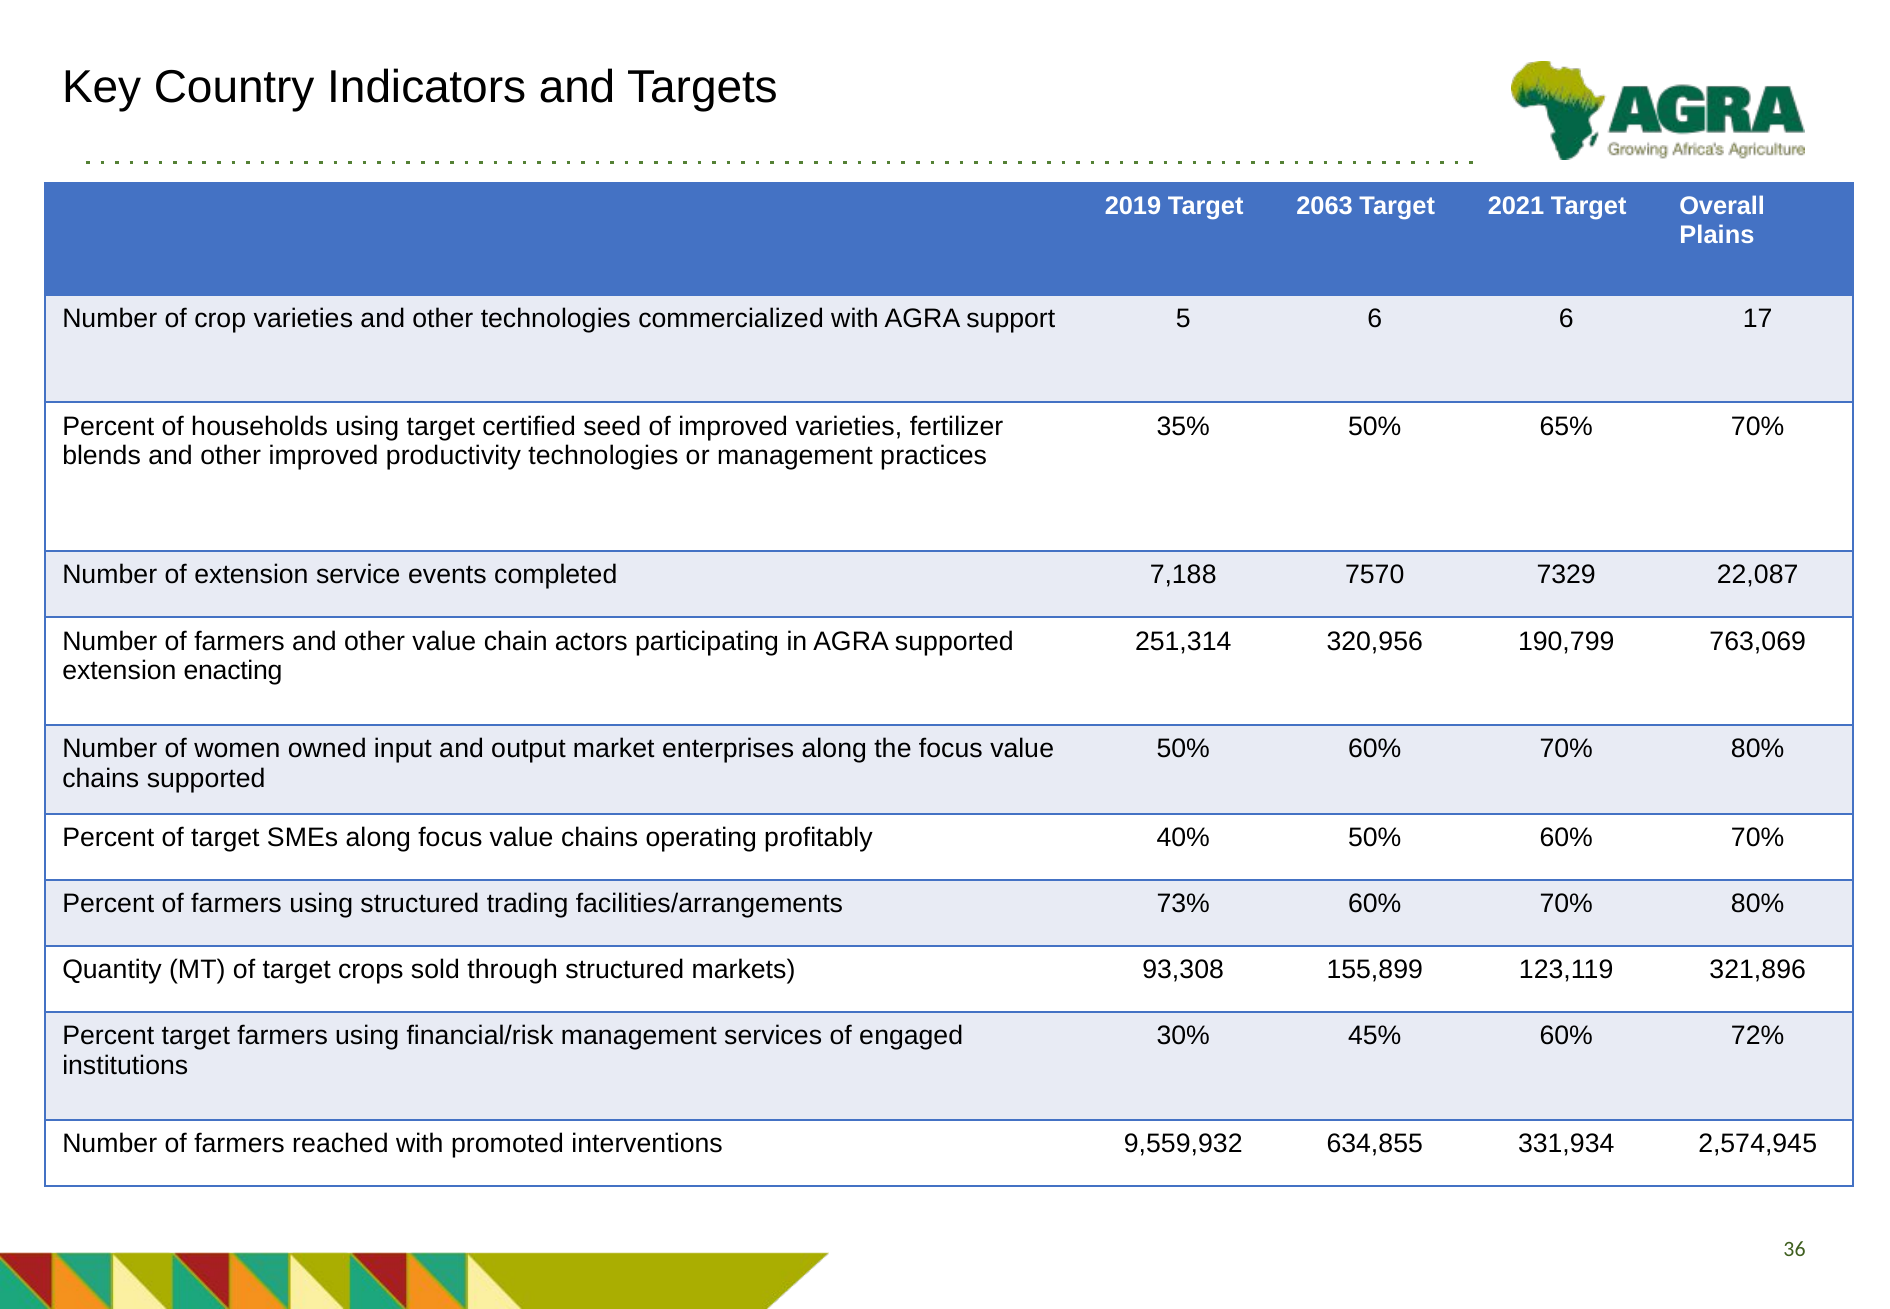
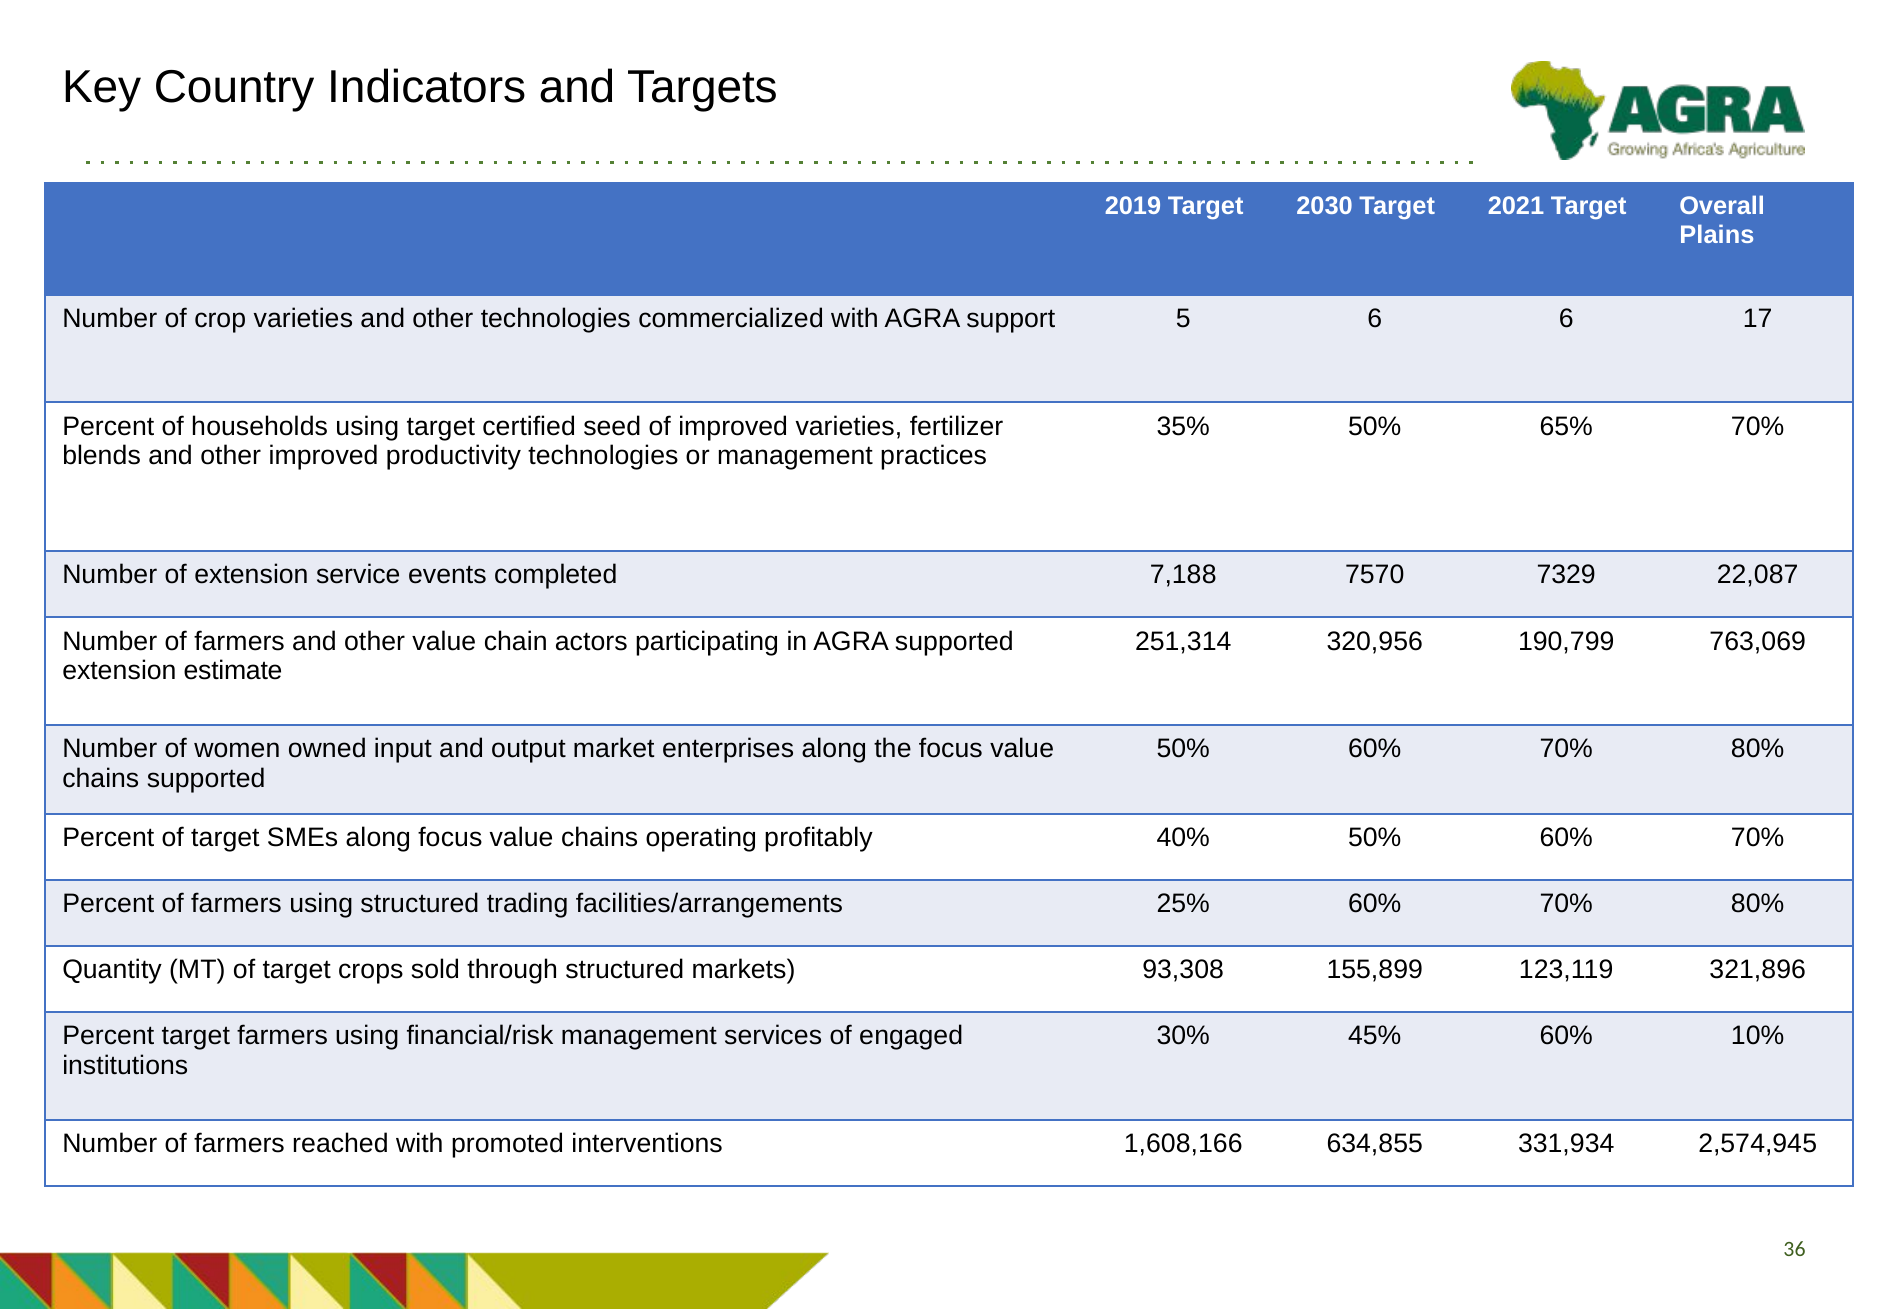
2063: 2063 -> 2030 (1325, 206)
enacting: enacting -> estimate (233, 671)
73%: 73% -> 25% (1183, 904)
72%: 72% -> 10% (1758, 1036)
9,559,932: 9,559,932 -> 1,608,166 (1183, 1143)
